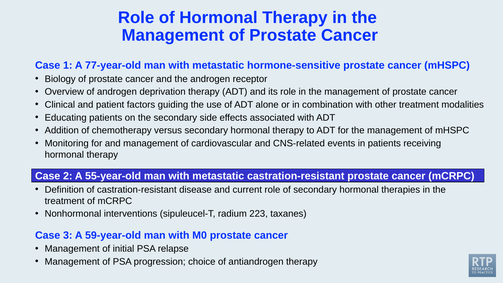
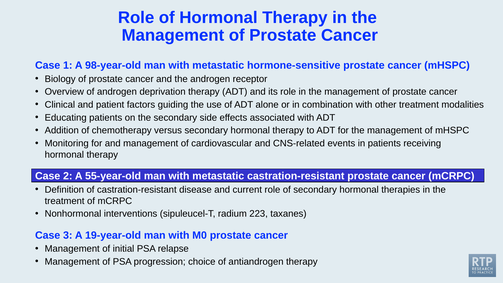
77-year-old: 77-year-old -> 98-year-old (113, 65)
59-year-old: 59-year-old -> 19-year-old (113, 235)
